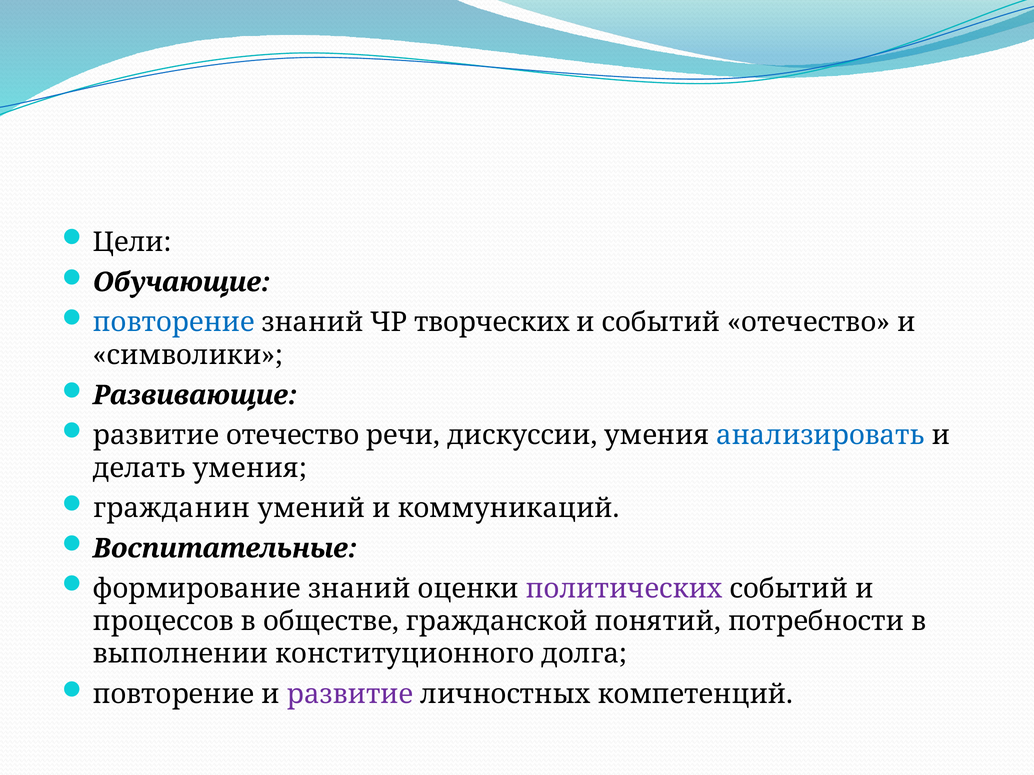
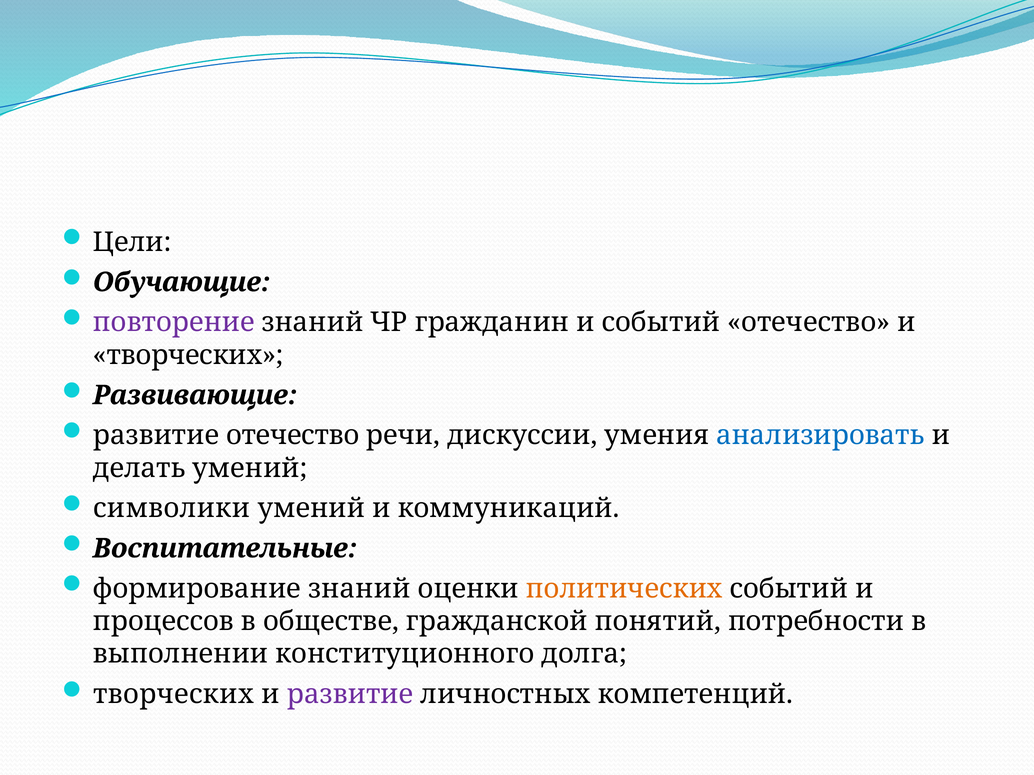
повторение colour: blue -> purple (174, 323)
творческих: творческих -> гражданин (492, 323)
символики: символики -> творческих (188, 355)
делать умения: умения -> умений (250, 468)
гражданин: гражданин -> символики (172, 509)
политических colour: purple -> orange (624, 589)
повторение: повторение -> творческих (173, 695)
